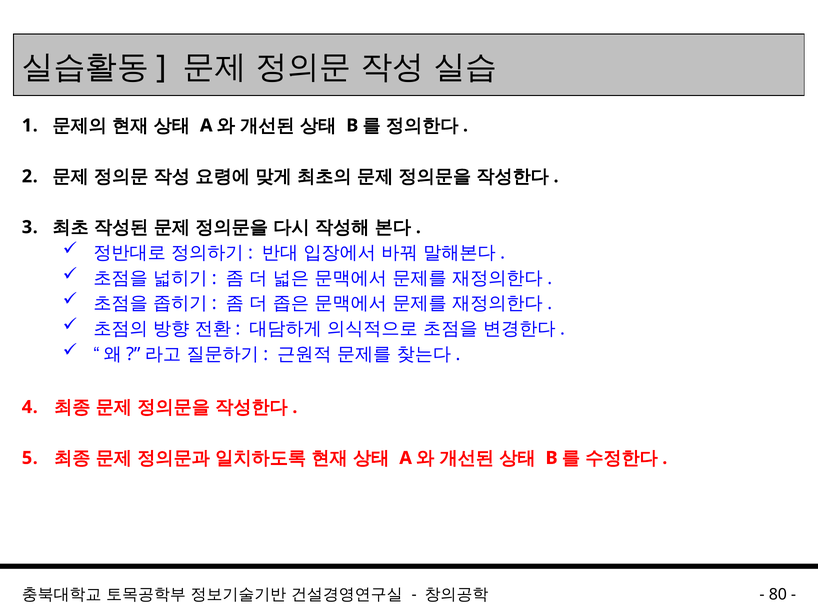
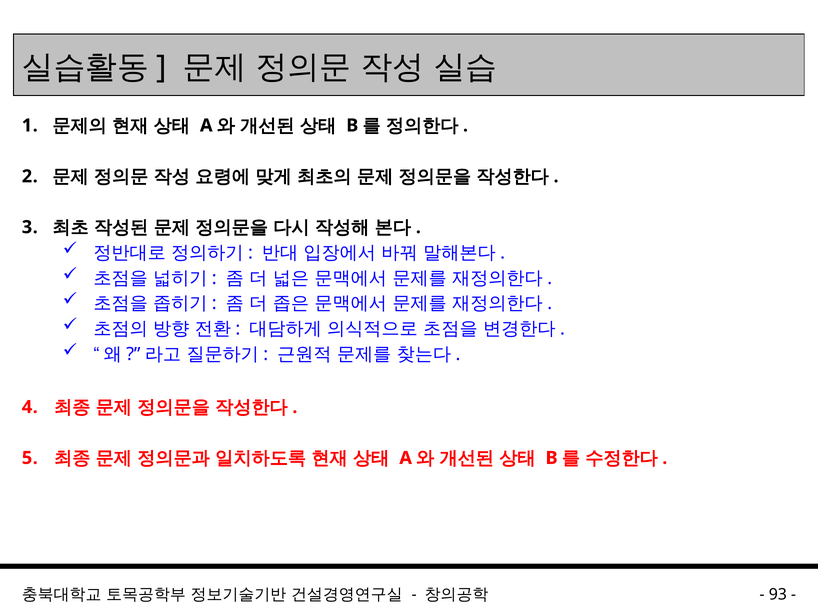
80: 80 -> 93 (778, 594)
